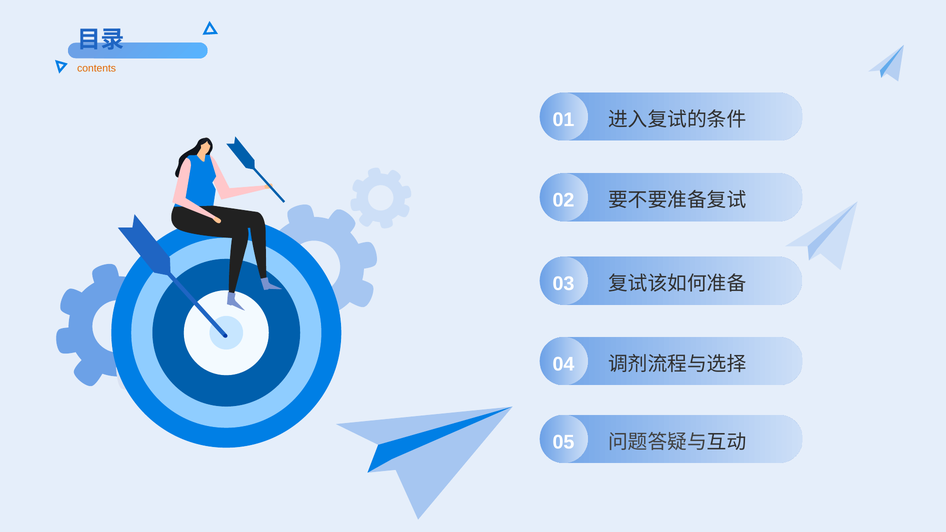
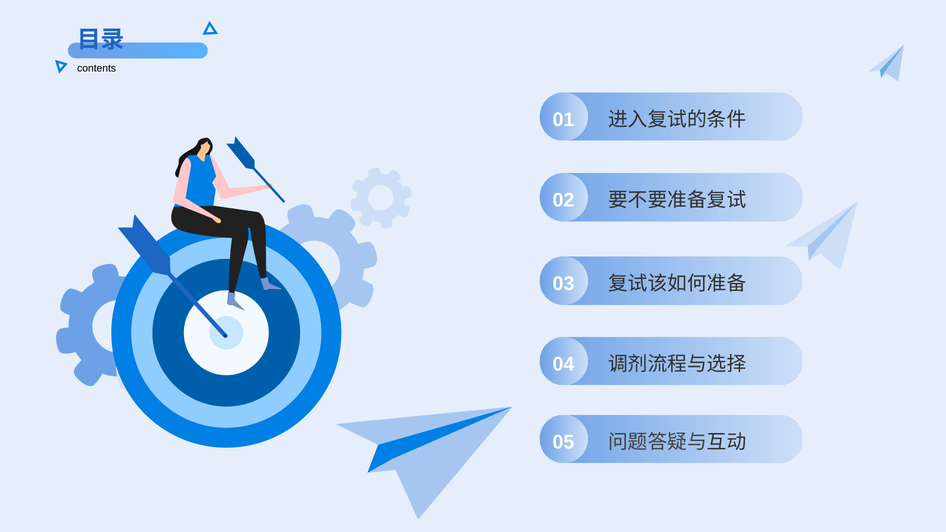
contents colour: orange -> black (97, 68)
